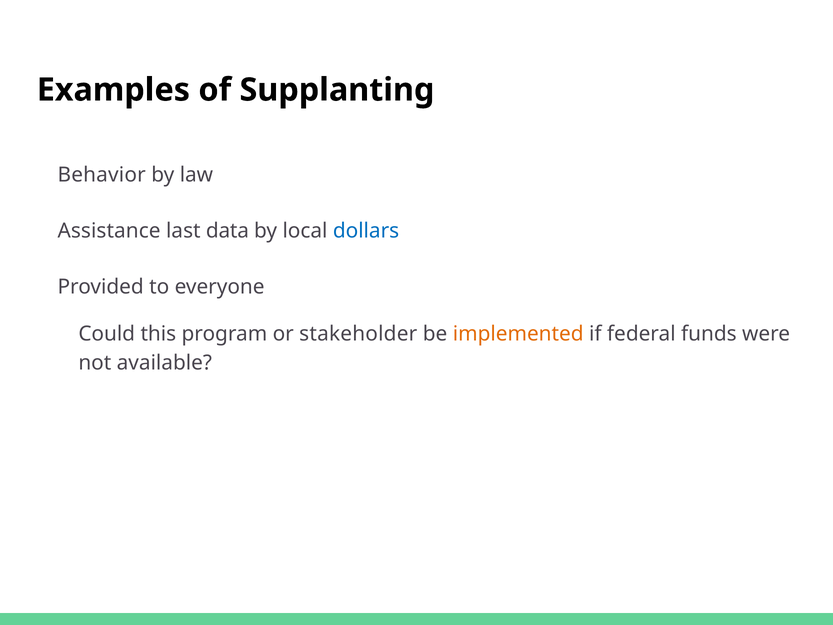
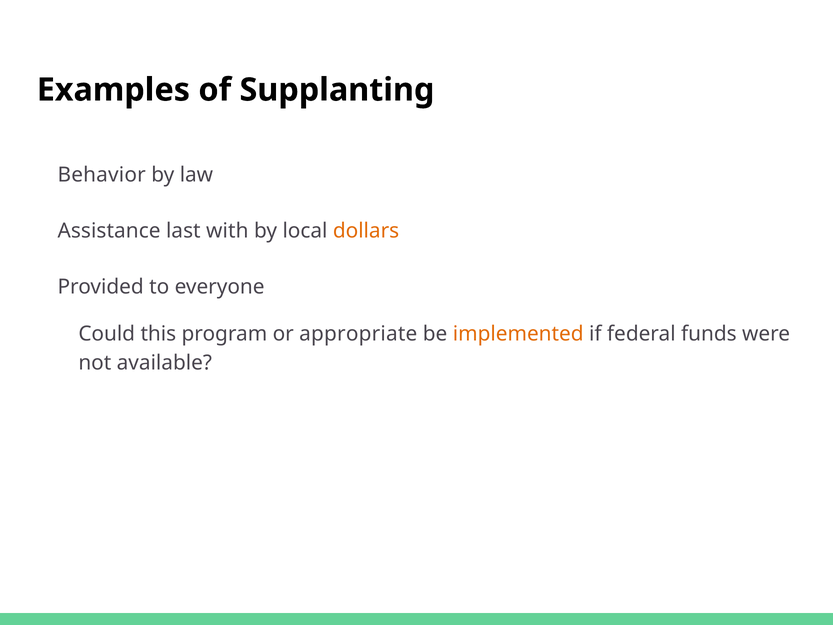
data: data -> with (227, 231)
dollars colour: blue -> orange (366, 231)
stakeholder: stakeholder -> appropriate (358, 334)
